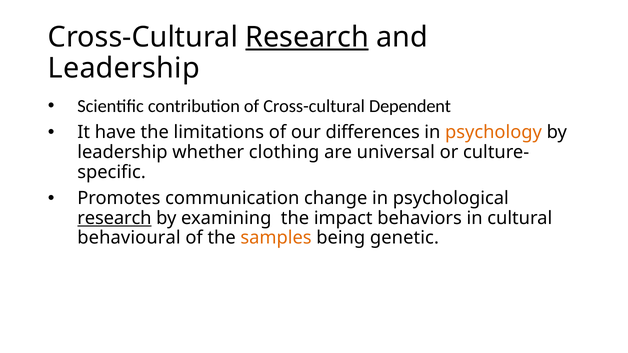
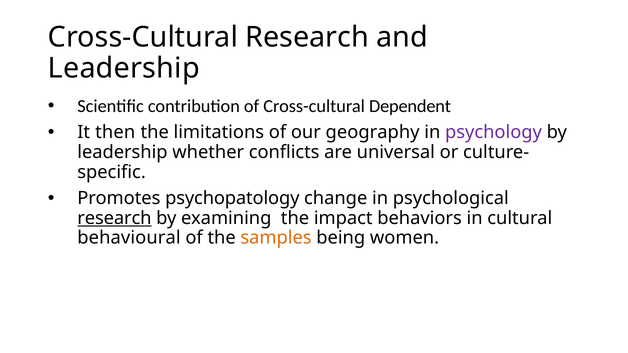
Research underline: present -> none (307, 37)
have: have -> then (115, 133)
differences: differences -> geography (373, 133)
psychology colour: orange -> purple (494, 133)
clothing: clothing -> conflicts (284, 152)
communication: communication -> psychopatology (232, 198)
genetic: genetic -> women (404, 238)
